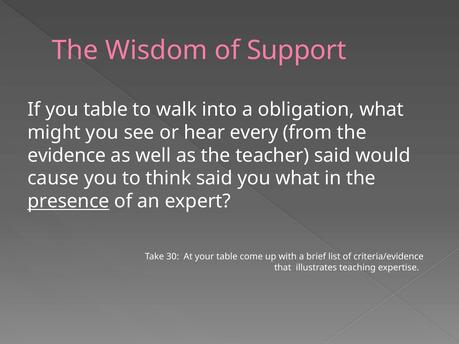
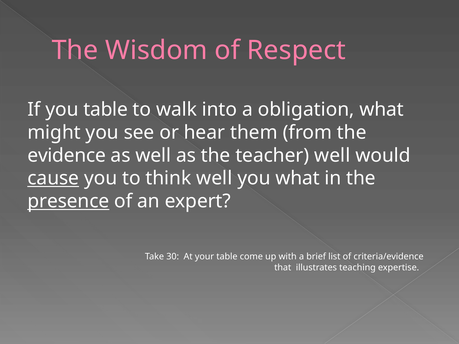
Support: Support -> Respect (296, 50)
every: every -> them (254, 133)
teacher said: said -> well (332, 155)
cause underline: none -> present (53, 178)
think said: said -> well (214, 178)
